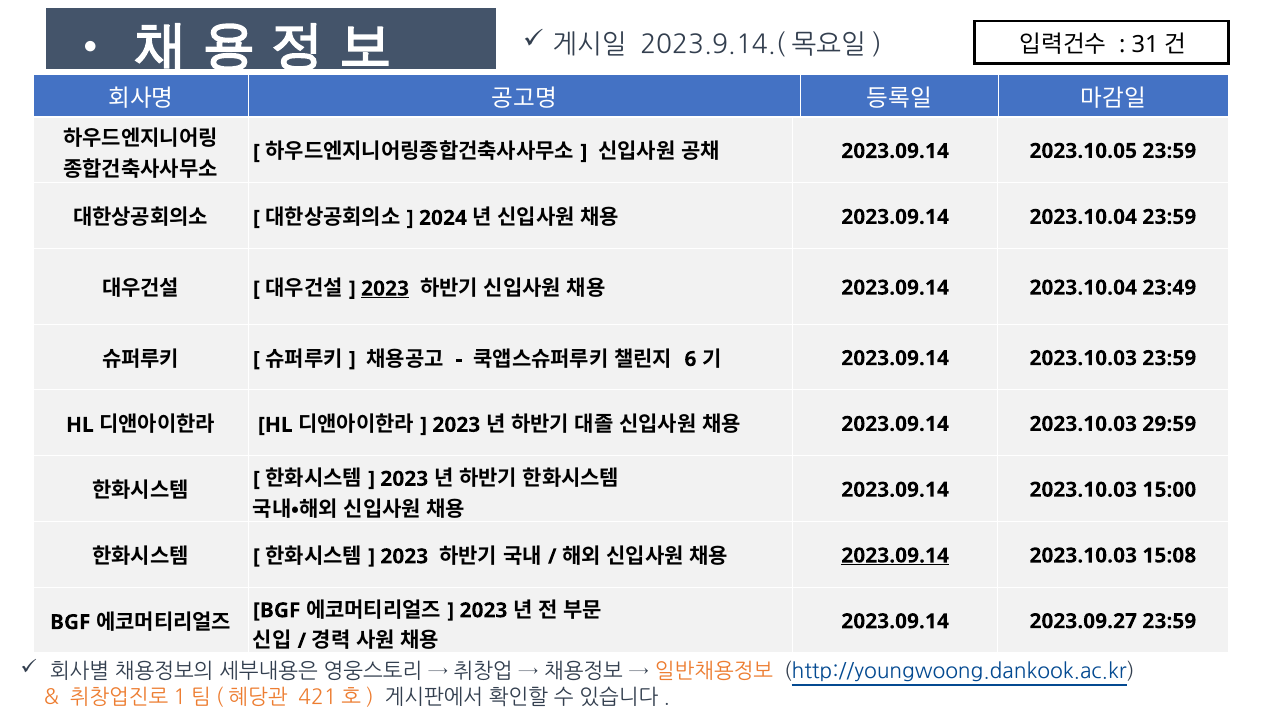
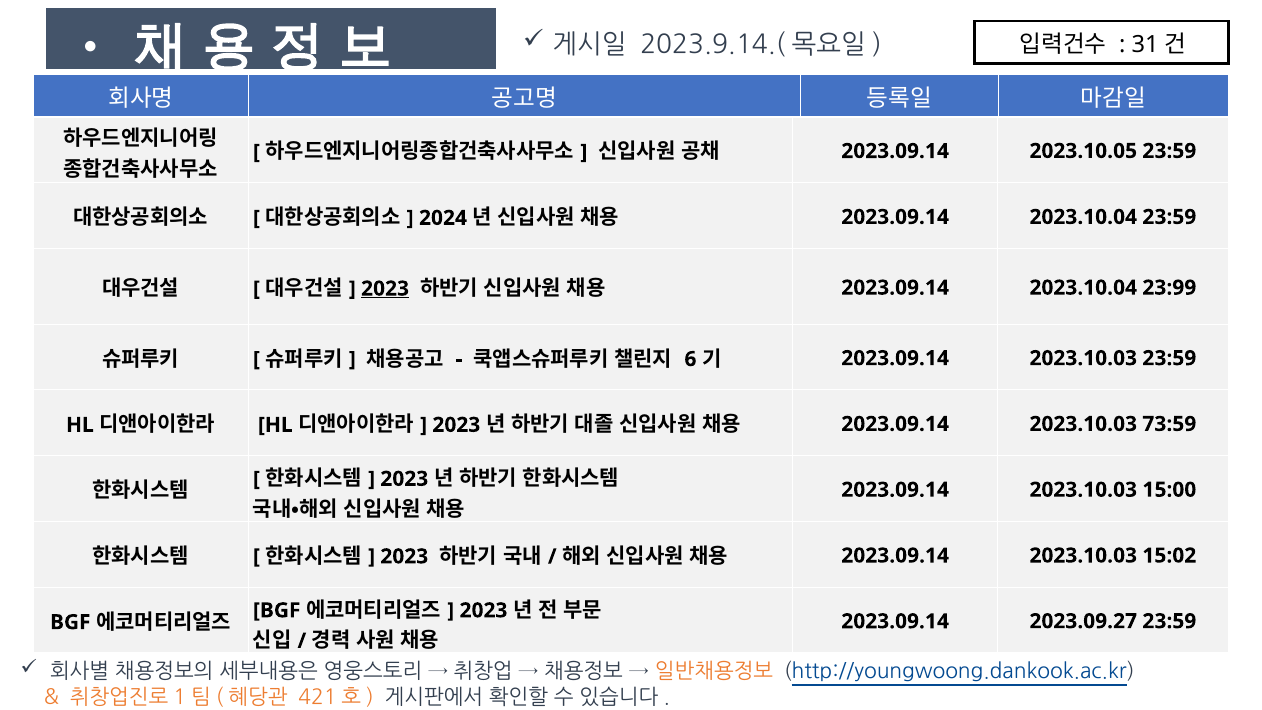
23:49: 23:49 -> 23:99 (1169, 288)
29:59: 29:59 -> 73:59 (1169, 424)
2023.09.14 underline: present -> none (895, 555)
15:08: 15:08 -> 15:02 (1169, 555)
